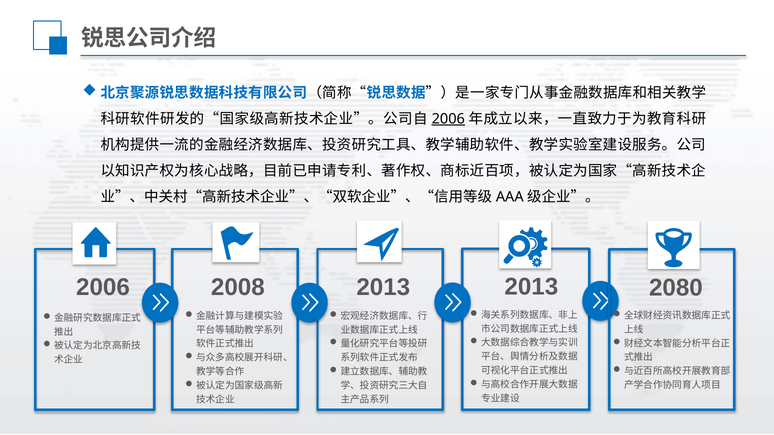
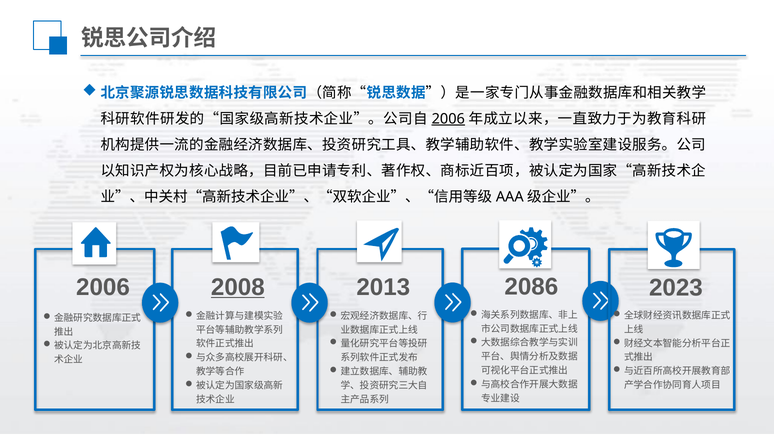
2013: 2013 -> 2086 (531, 287)
2008 underline: none -> present (238, 287)
2080: 2080 -> 2023 (676, 288)
